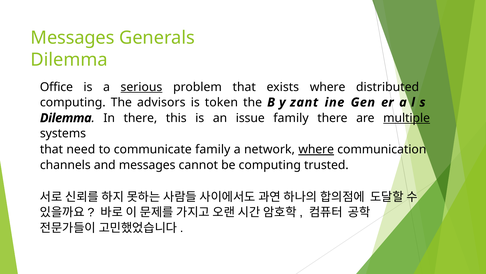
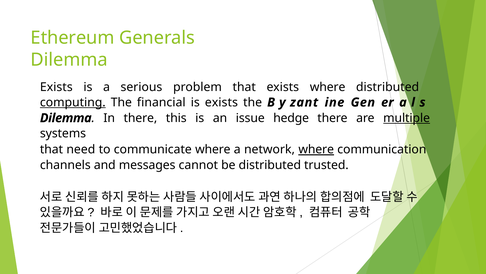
Messages: Messages -> Ethereum (73, 38)
Office: Office -> Exists (56, 87)
serious underline: present -> none (141, 87)
computing underline: none -> present (73, 102)
advisors: advisors -> financial (161, 102)
is token: token -> exists (221, 102)
issue family: family -> hedge (291, 118)
communicate family: family -> where (213, 149)
be computing: computing -> distributed (270, 165)
